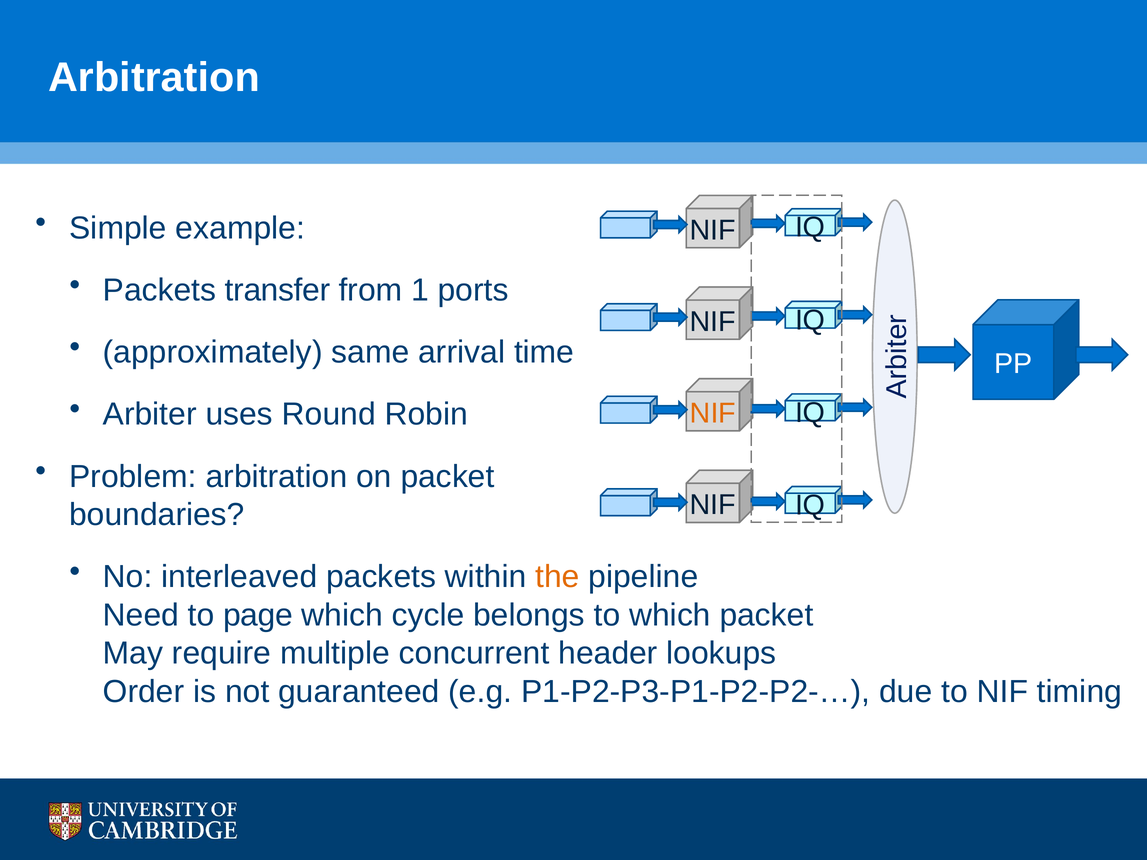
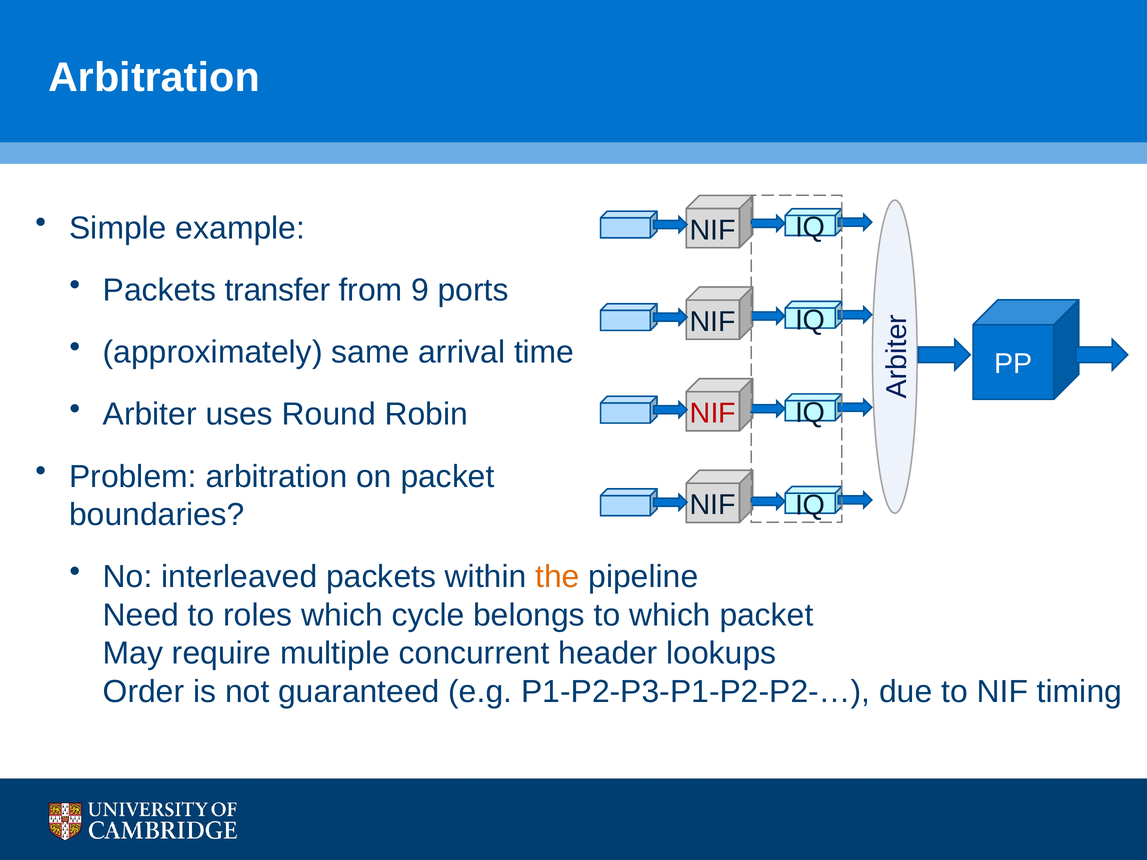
1: 1 -> 9 (420, 290)
NIF colour: orange -> red (713, 413)
page: page -> roles (258, 615)
